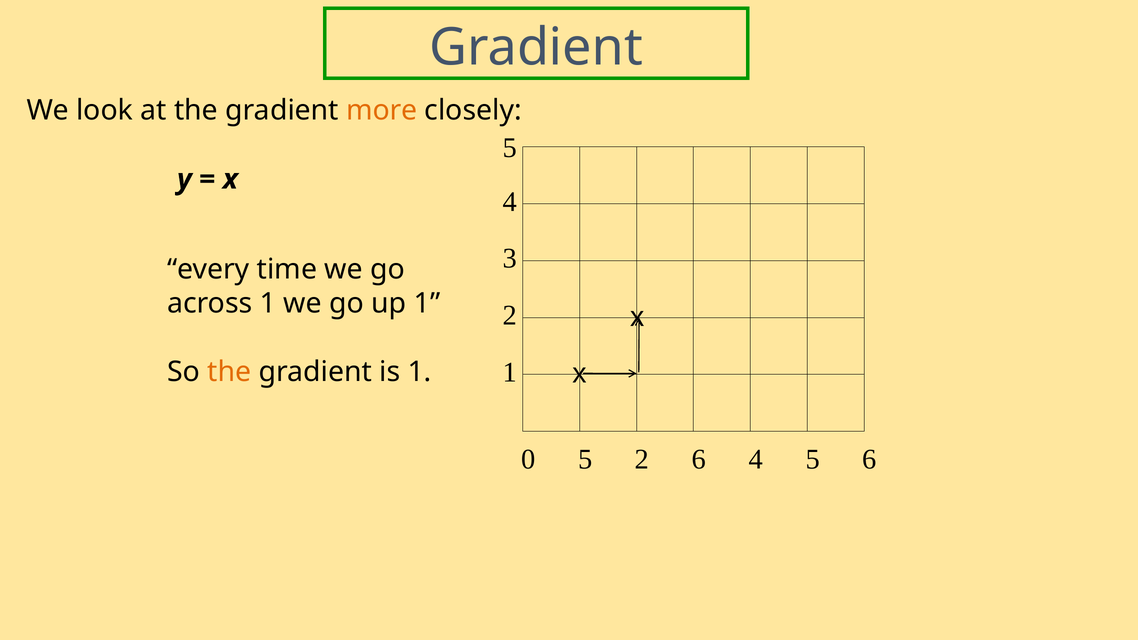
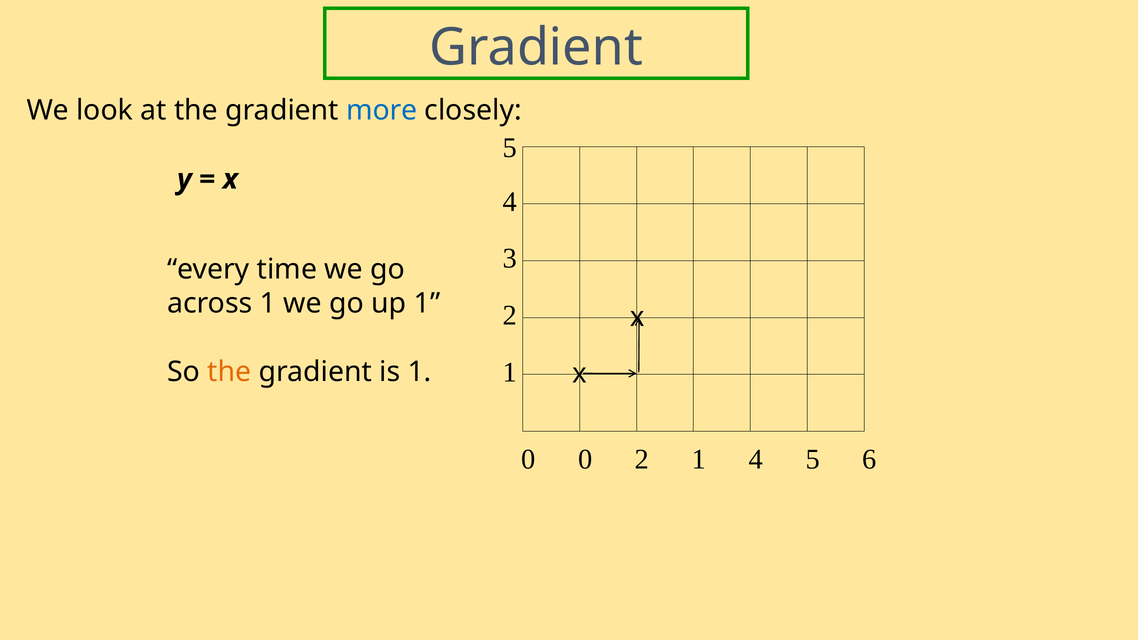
more colour: orange -> blue (382, 110)
0 5: 5 -> 0 (585, 459)
6: 6 -> 1 (699, 459)
